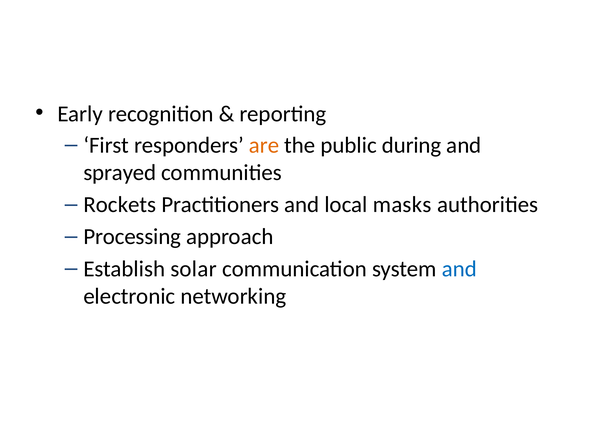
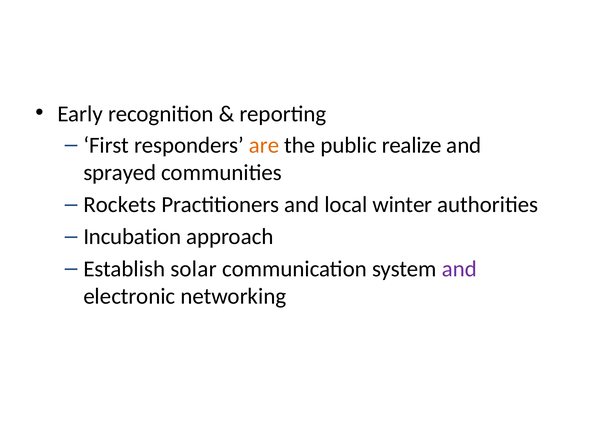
during: during -> realize (412, 145)
masks: masks -> winter (402, 205)
Processing: Processing -> Incubation (132, 237)
and colour: blue -> purple (459, 269)
